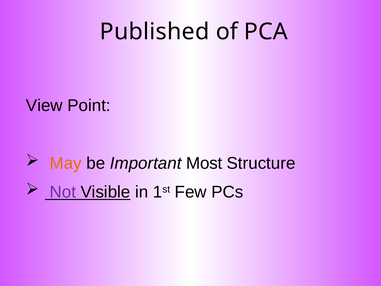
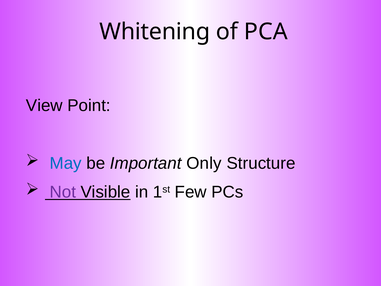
Published: Published -> Whitening (155, 32)
May colour: orange -> blue (66, 163)
Most: Most -> Only (204, 163)
